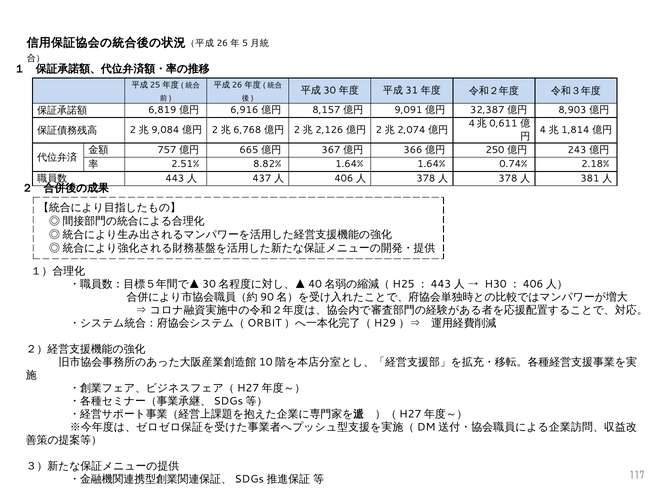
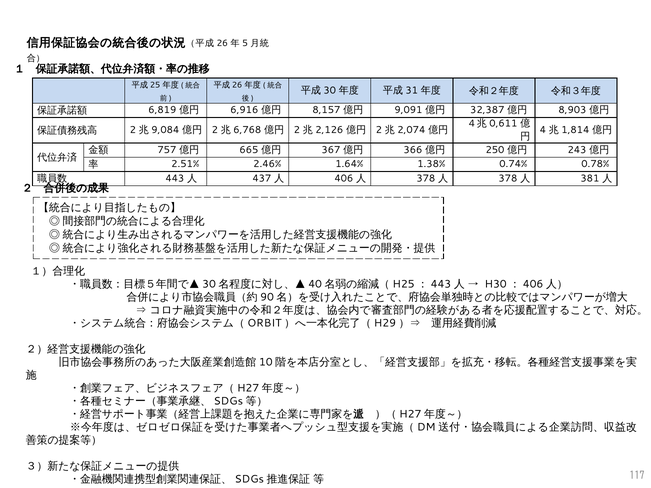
8.82%: 8.82% -> 2.46% (267, 164)
1.64% 1.64%: 1.64% -> 1.38% (431, 164)
2.18%: 2.18% -> 0.78% (595, 164)
